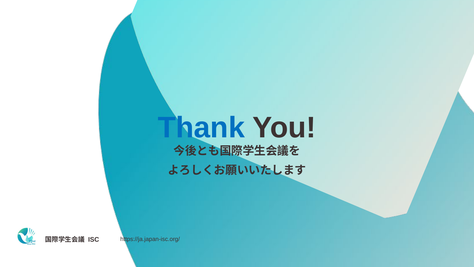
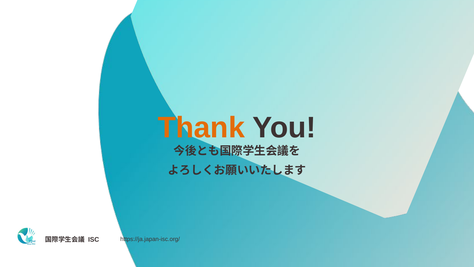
Thank colour: blue -> orange (201, 127)
